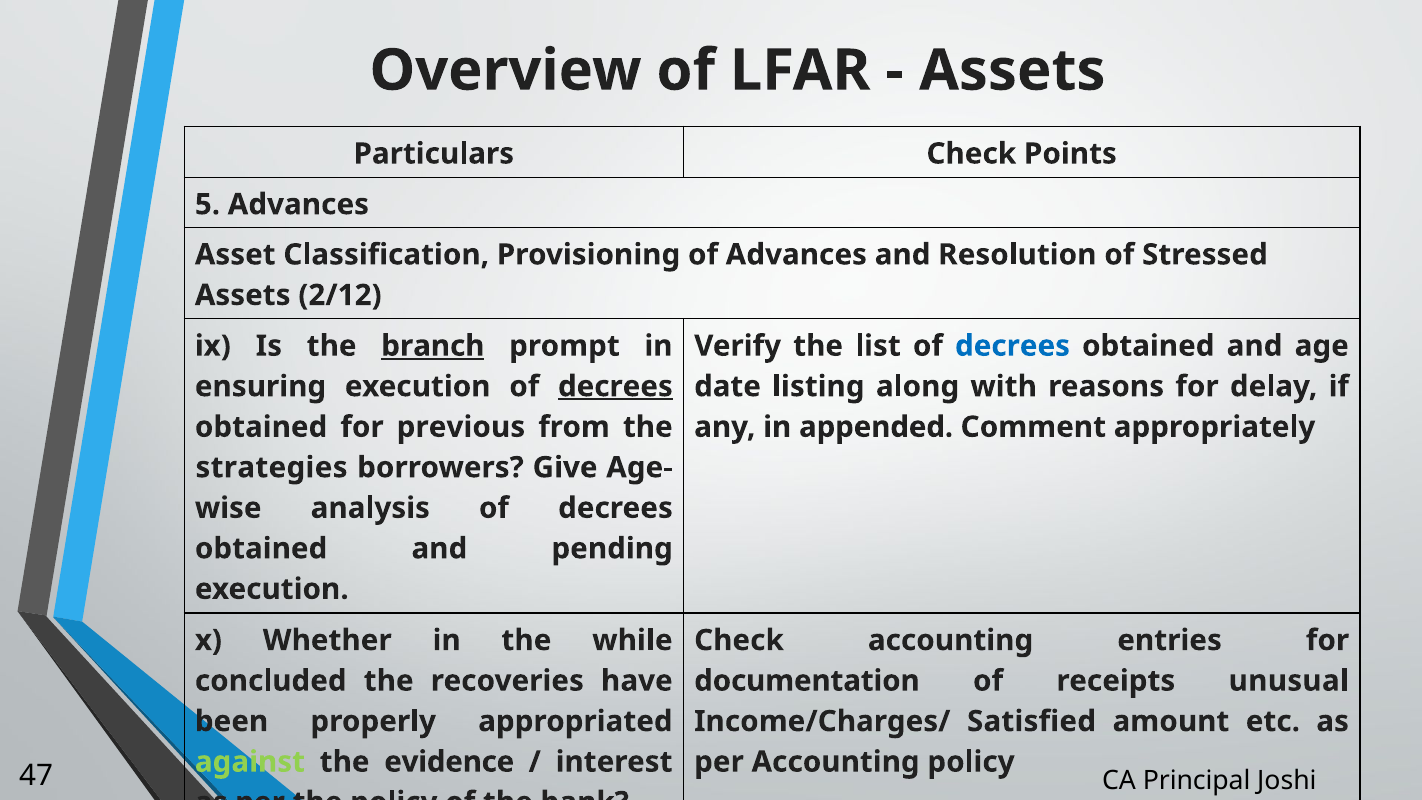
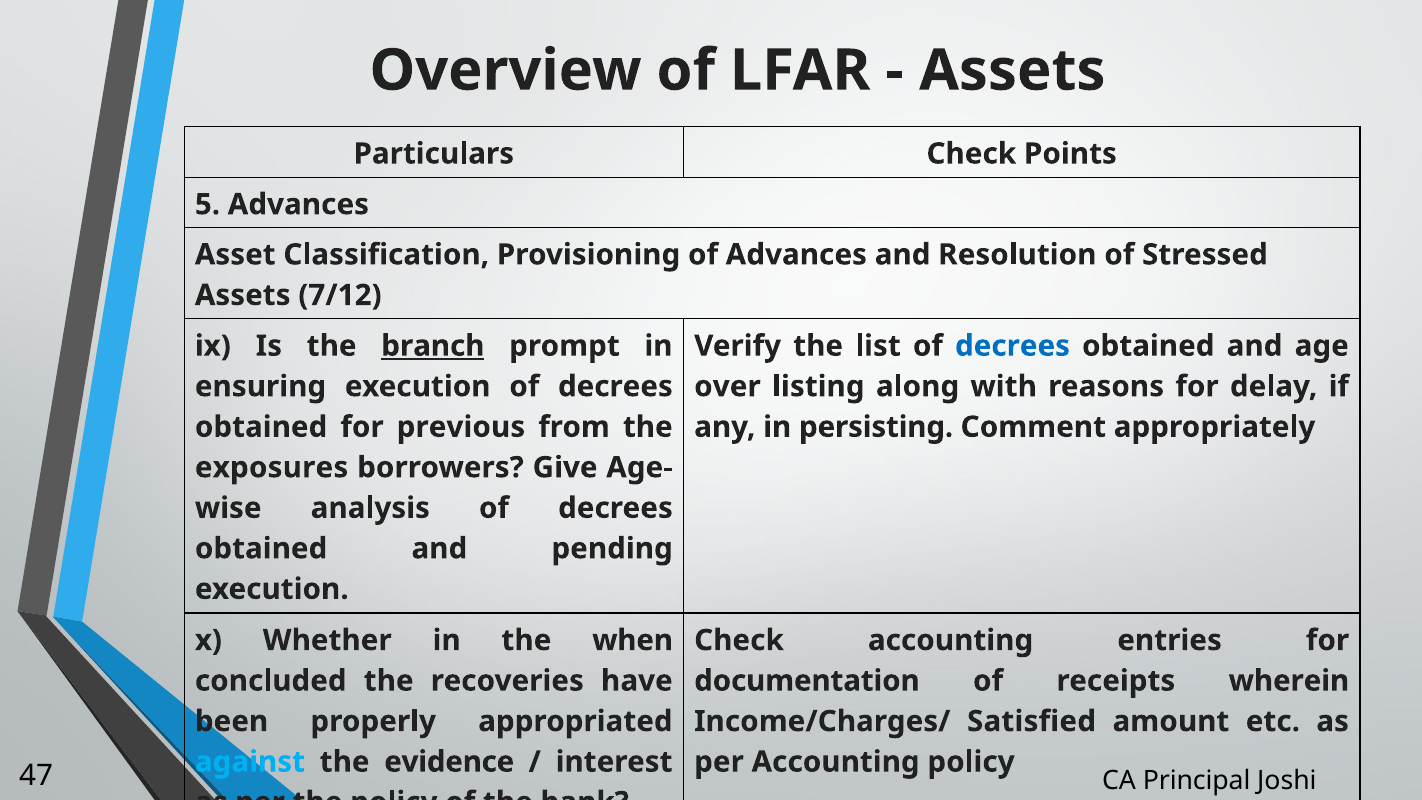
2/12: 2/12 -> 7/12 (340, 295)
decrees underline: present -> none (615, 386)
date: date -> over (727, 386)
appended: appended -> persisting (876, 427)
strategies: strategies -> exposures (272, 467)
while: while -> when (633, 640)
unusual: unusual -> wherein (1289, 681)
against colour: light green -> light blue (250, 762)
